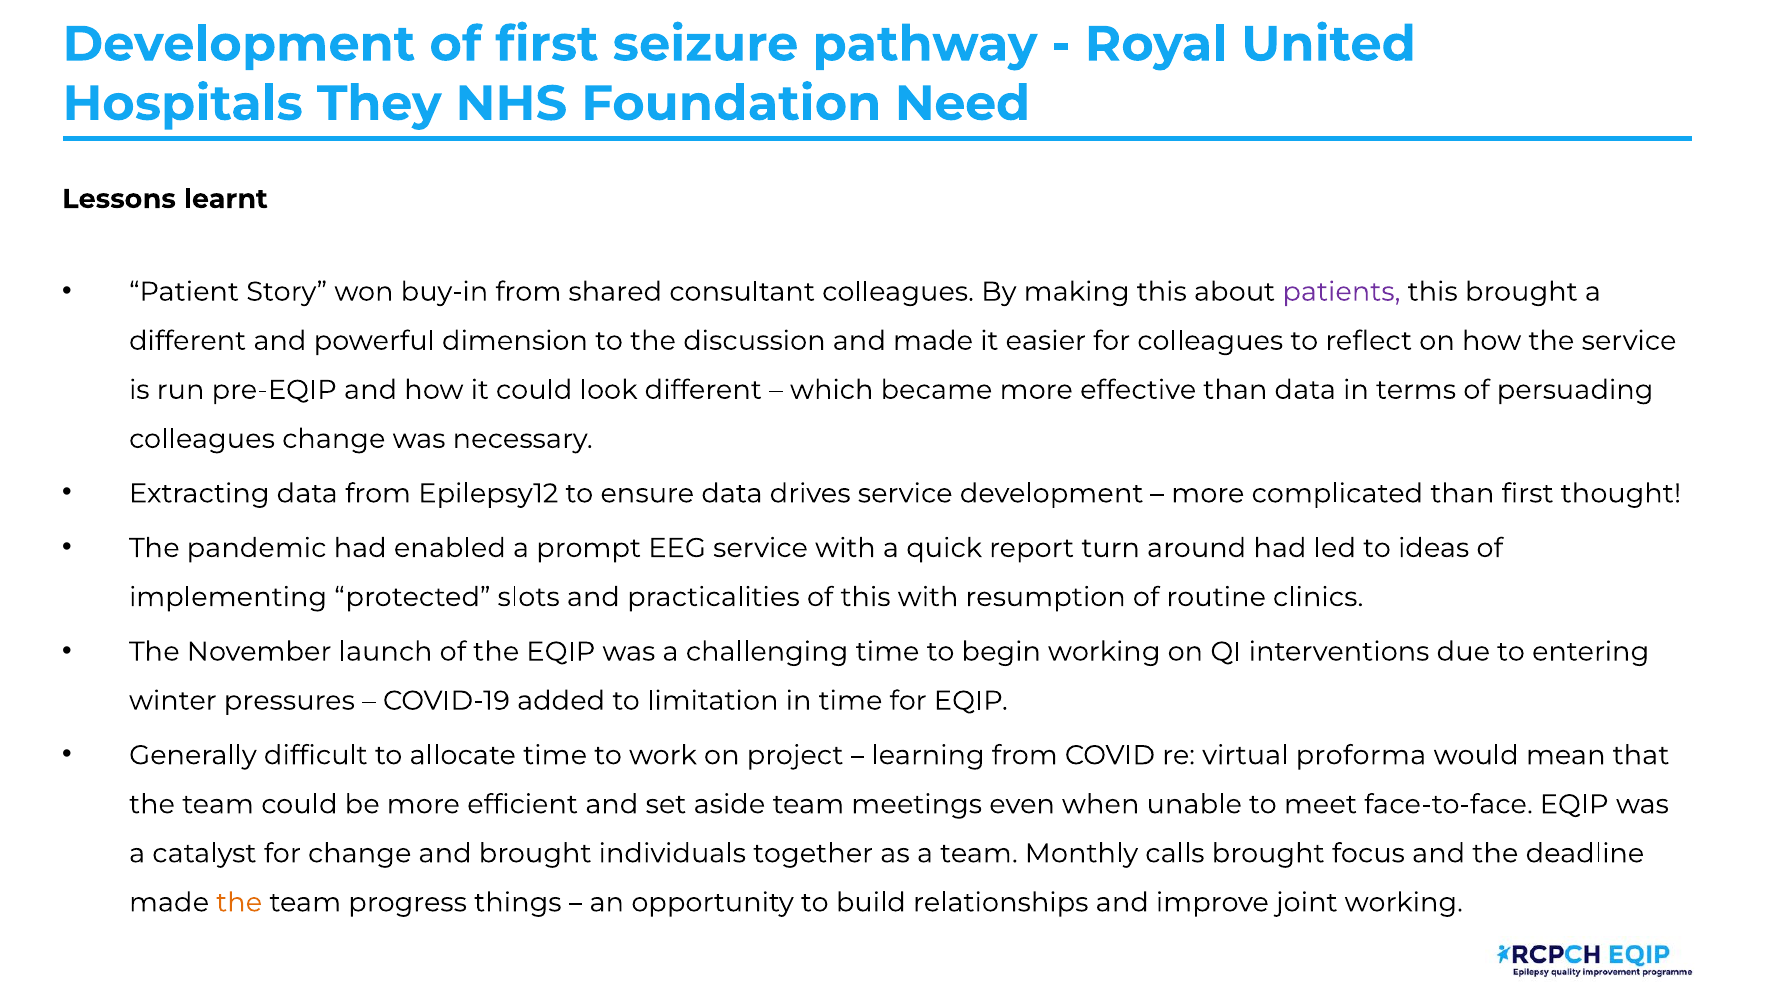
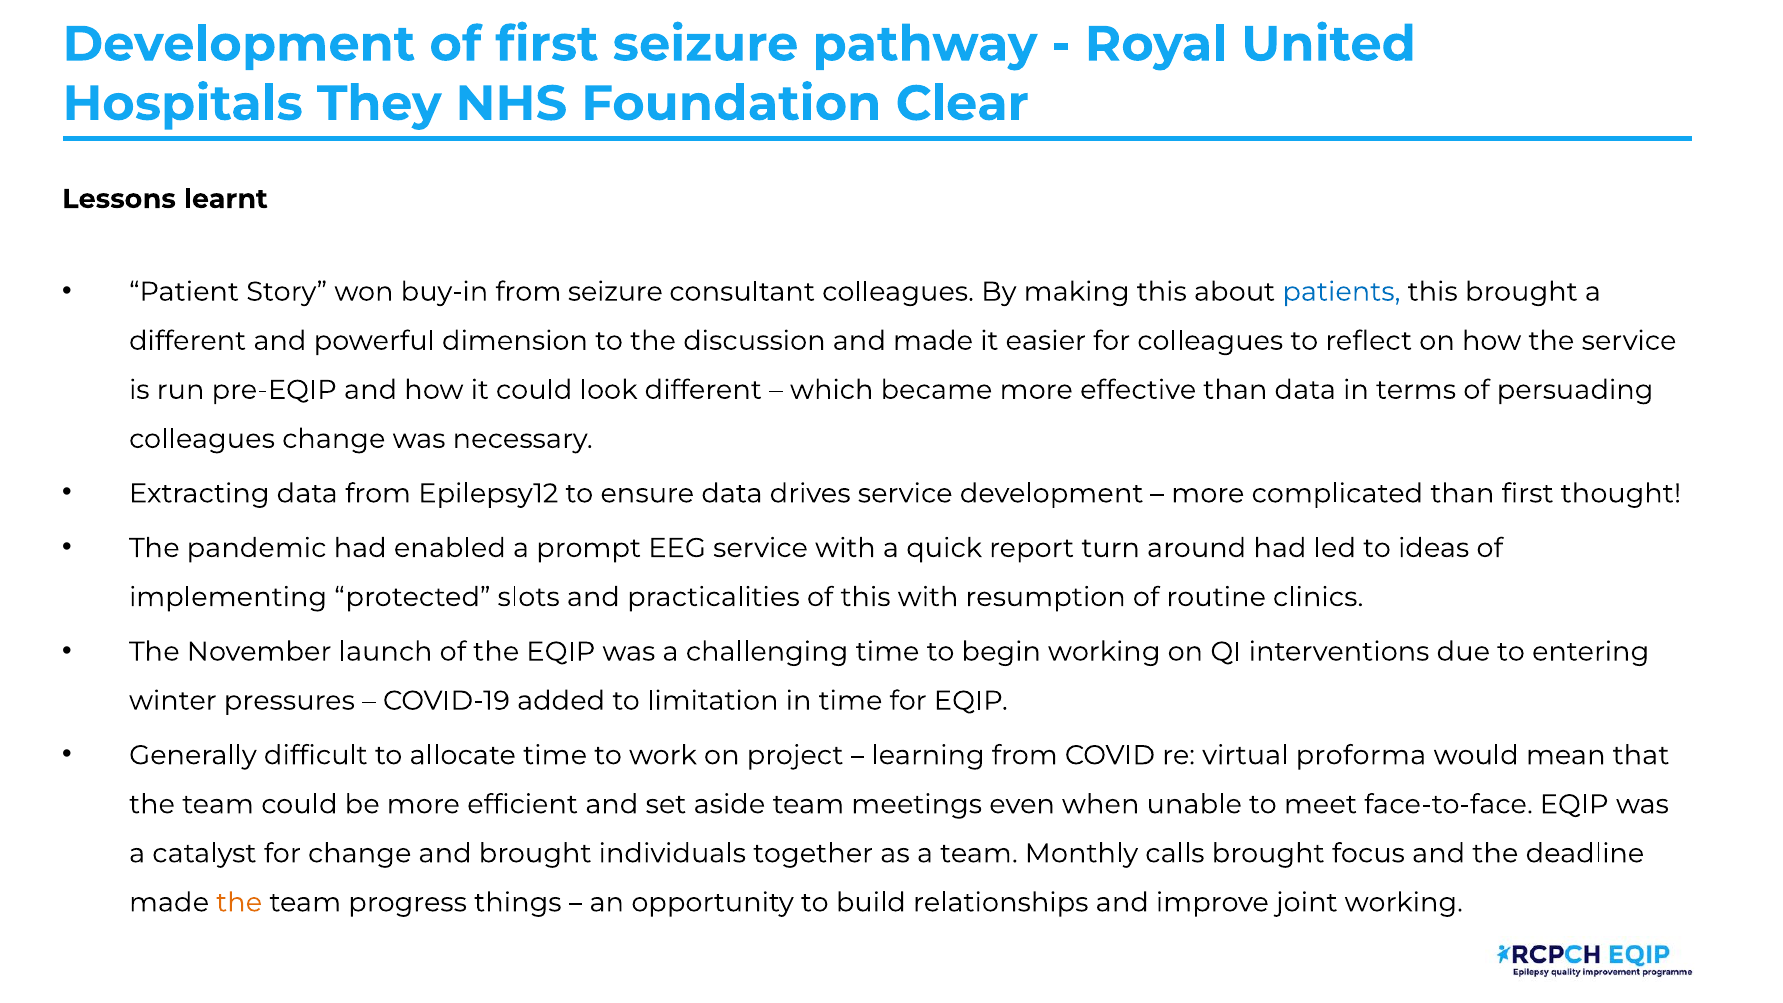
Need: Need -> Clear (962, 104)
from shared: shared -> seizure (615, 292)
patients colour: purple -> blue (1341, 292)
